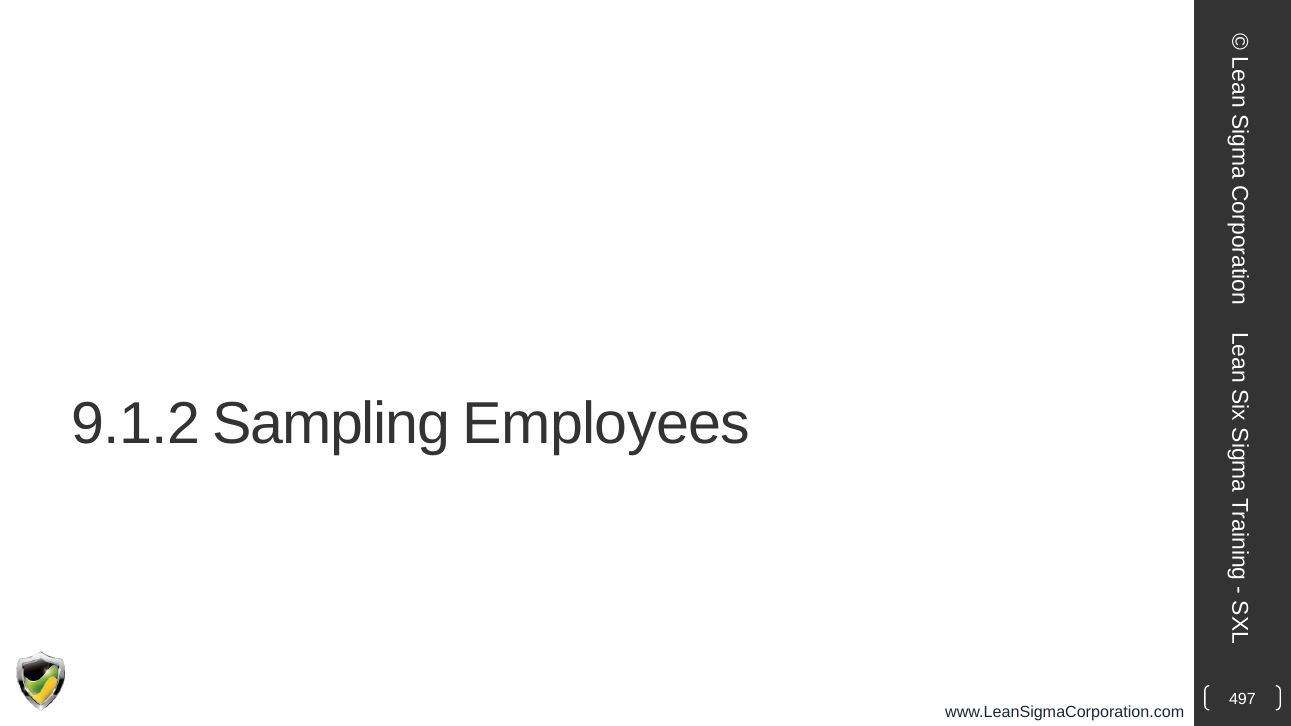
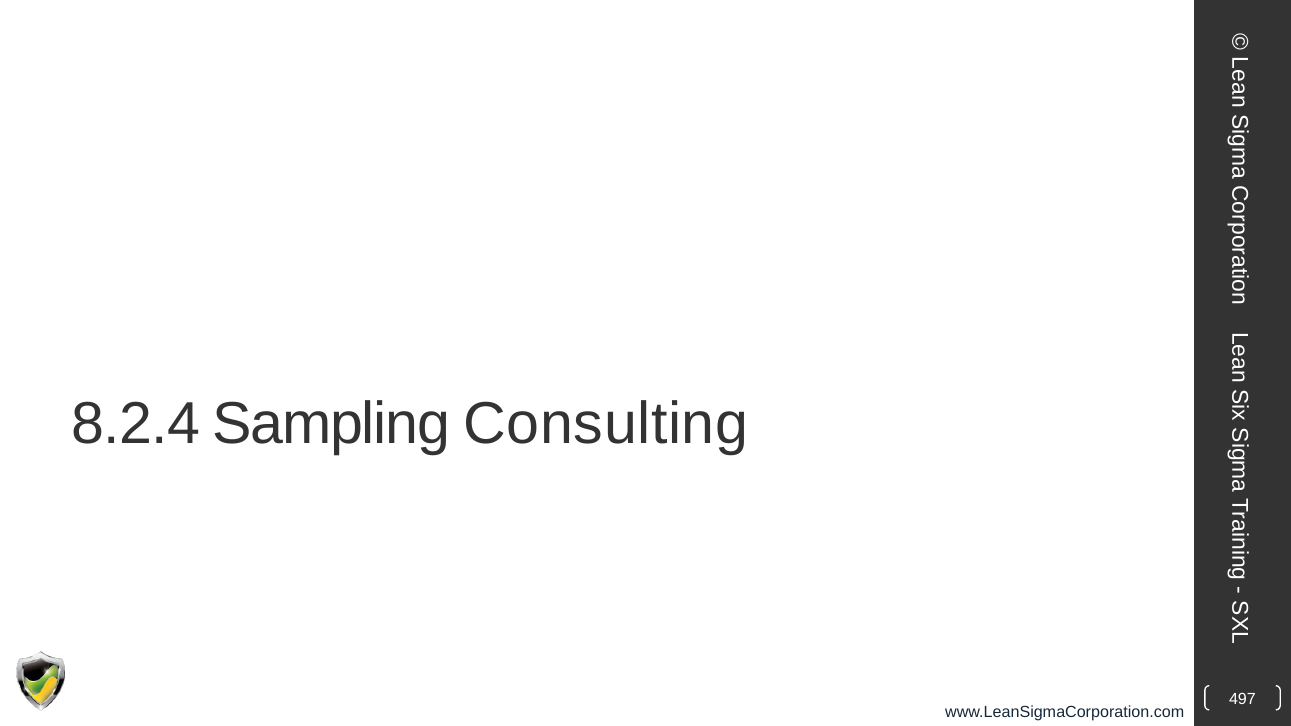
9.1.2: 9.1.2 -> 8.2.4 (136, 424)
Employees: Employees -> Consulting (606, 424)
